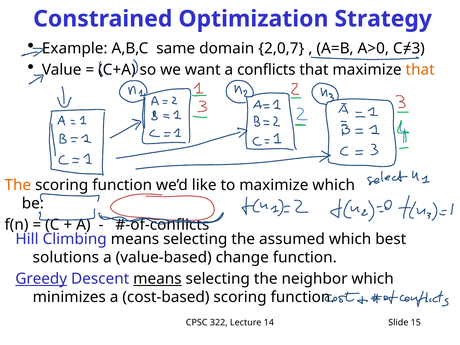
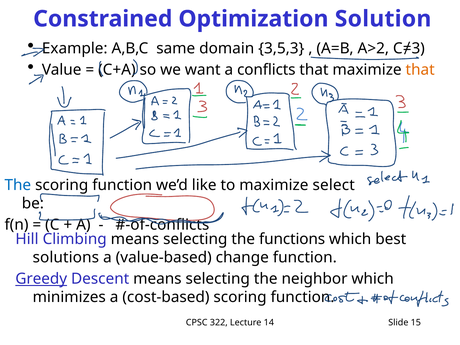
Strategy: Strategy -> Solution (383, 19)
2,0,7: 2,0,7 -> 3,5,3 (281, 48)
A>0: A>0 -> A>2 (373, 48)
The colour: orange -> blue (18, 185)
maximize which: which -> select (334, 185)
assumed: assumed -> functions (292, 239)
means underline: present -> none (157, 279)
